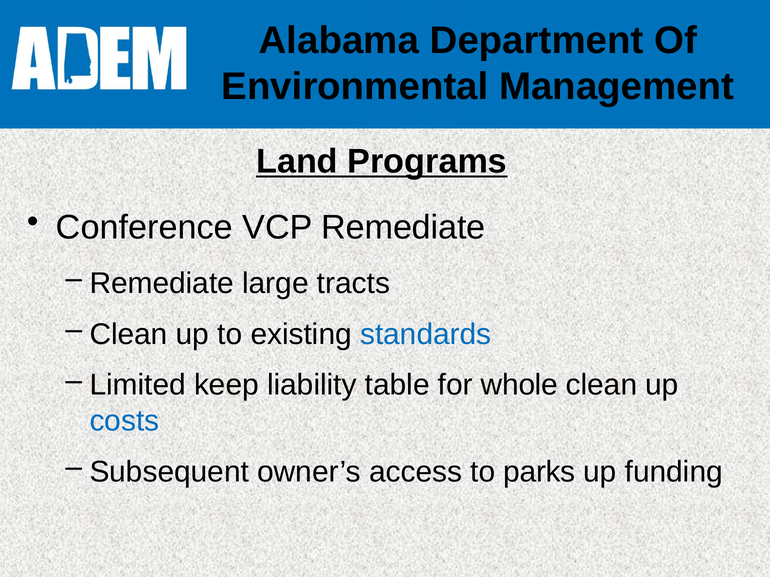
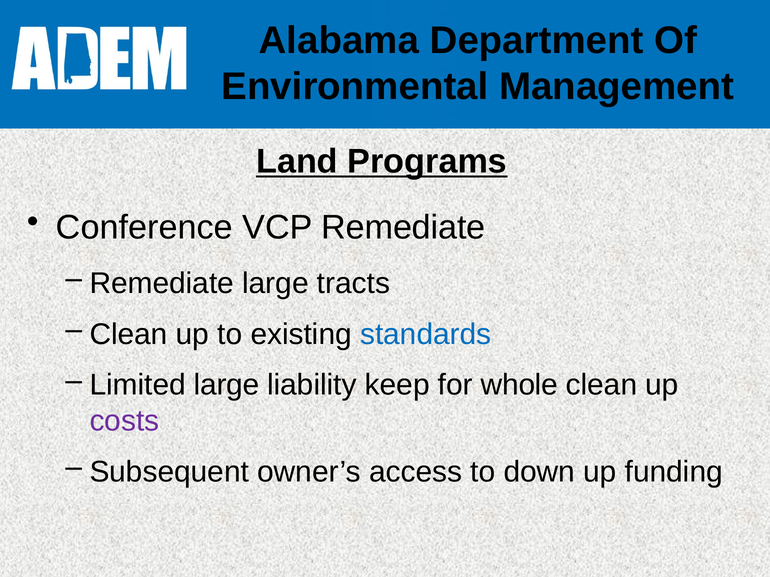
Limited keep: keep -> large (227, 385)
table: table -> keep (397, 385)
costs colour: blue -> purple (124, 421)
parks: parks -> down (539, 472)
